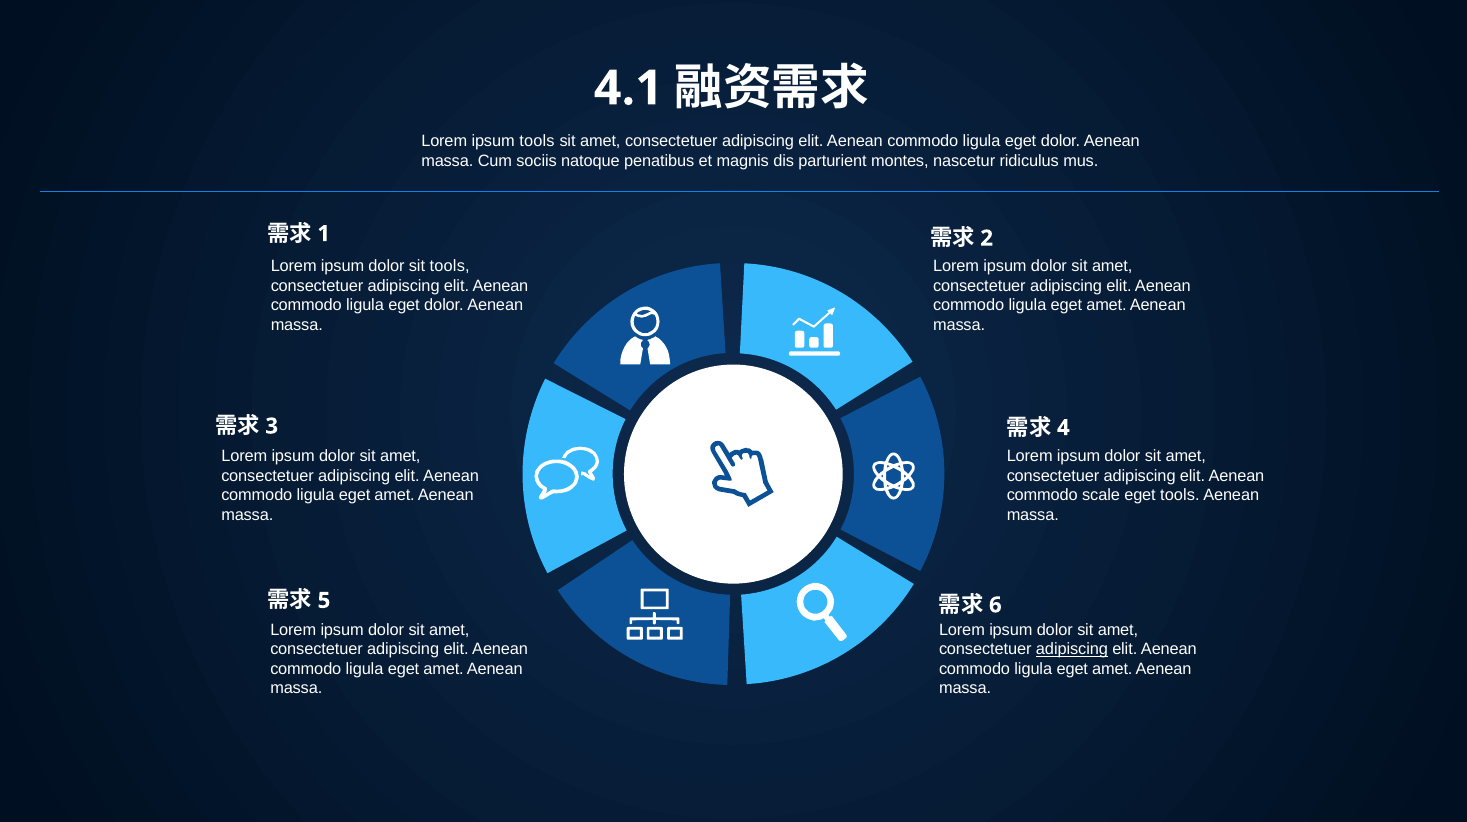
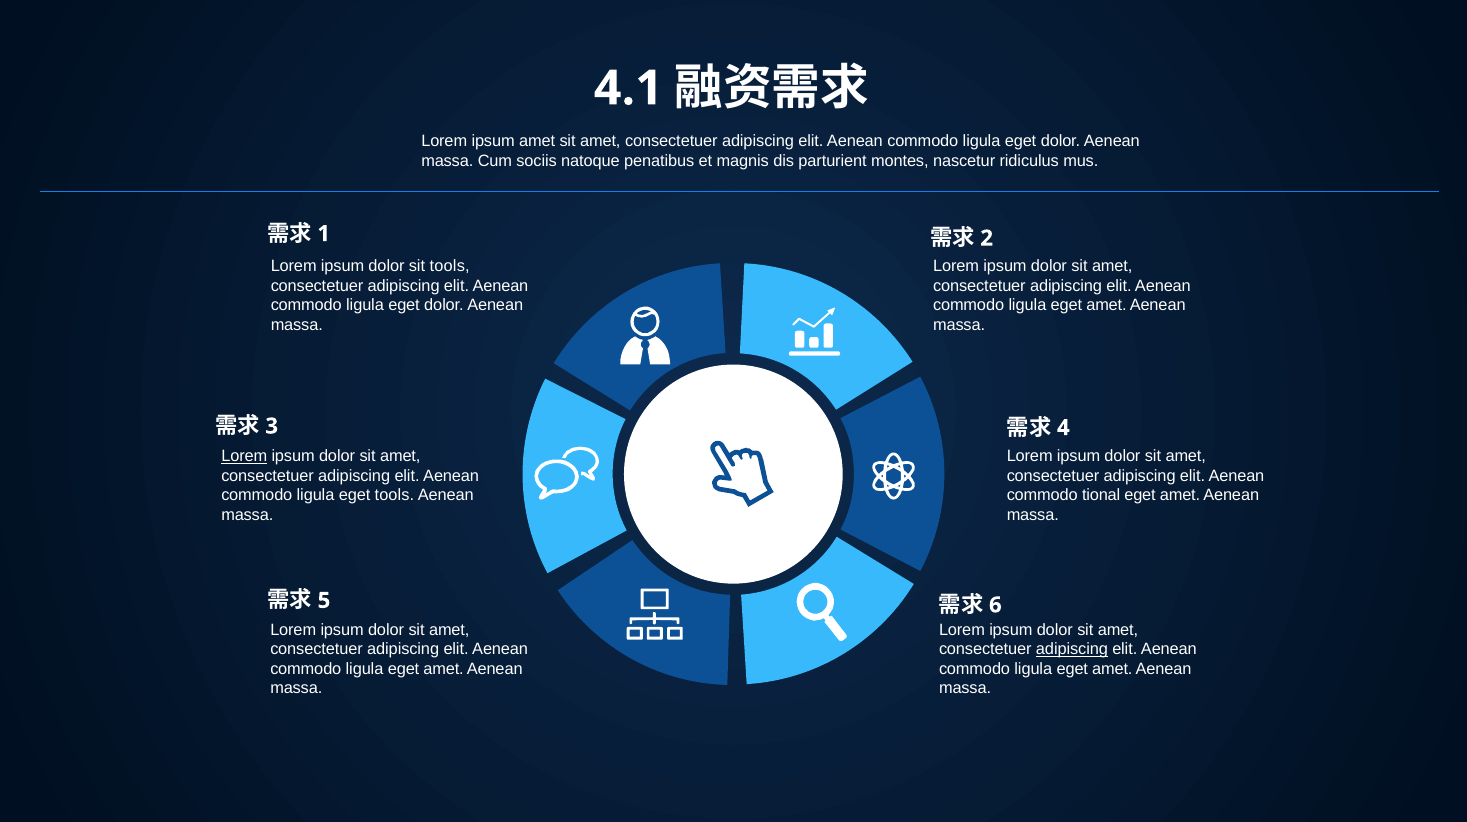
ipsum tools: tools -> amet (537, 141)
Lorem underline: none -> present (244, 456)
amet: amet -> tools (394, 495)
scale: scale -> tional (1101, 495)
tools: tools -> amet (1180, 495)
